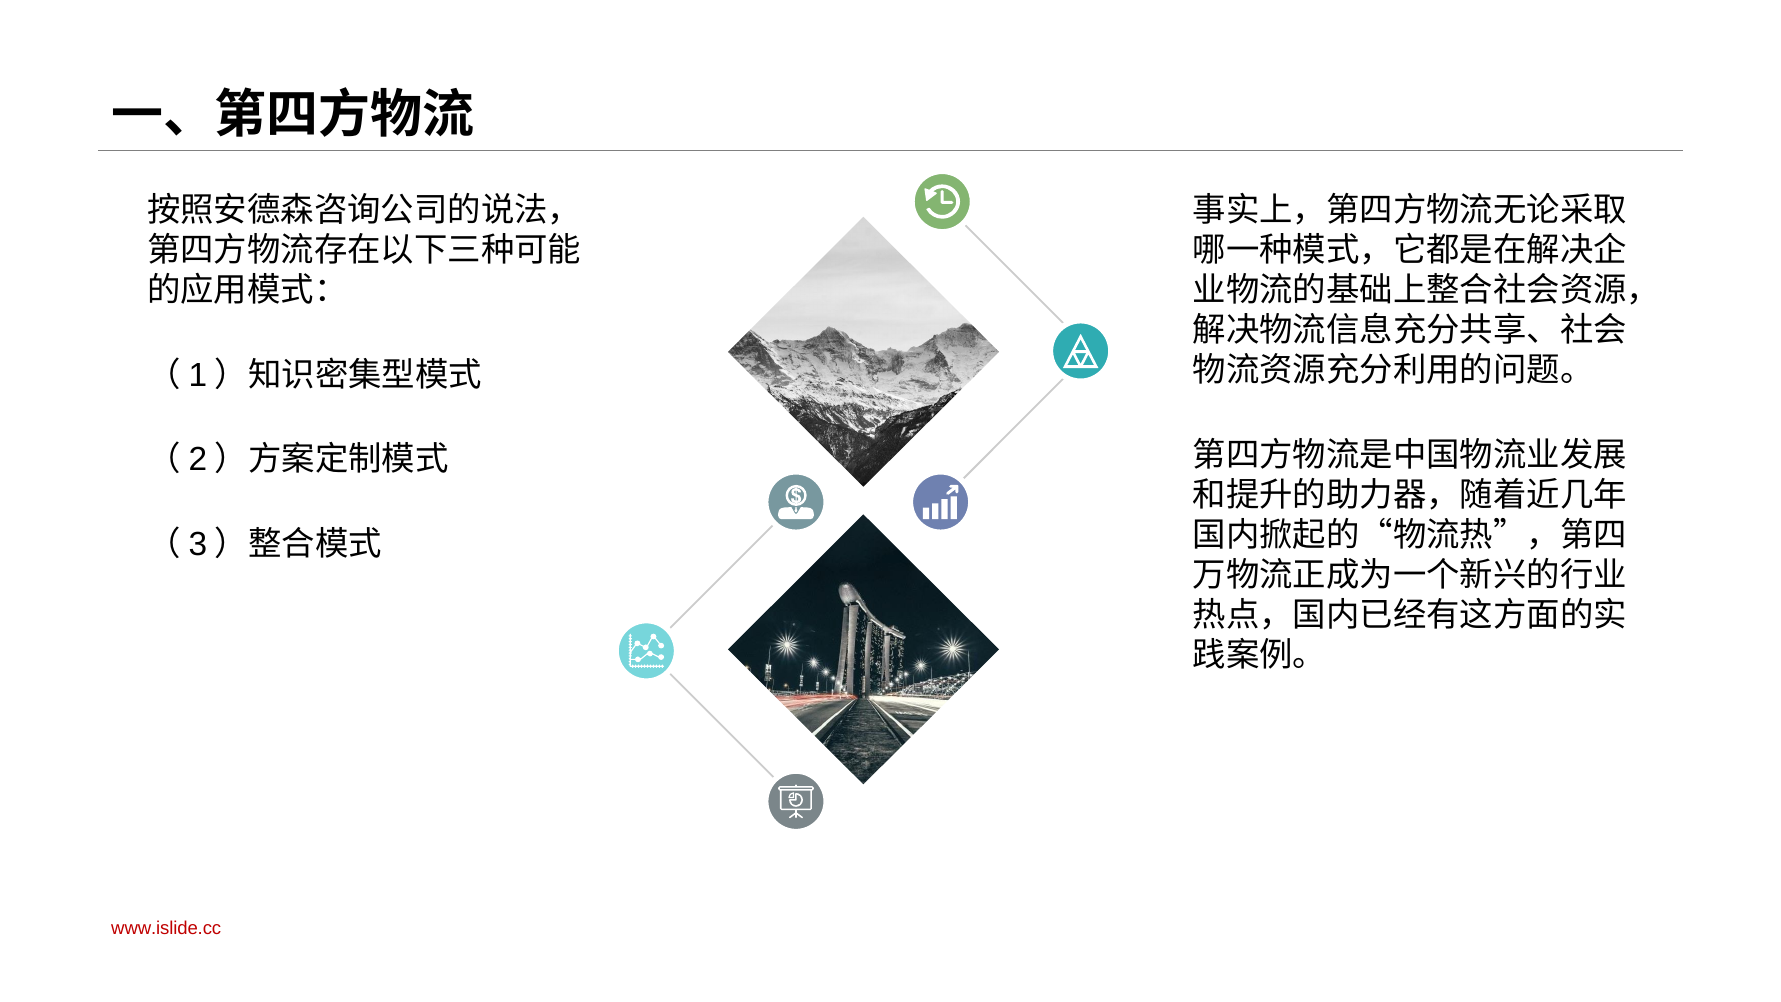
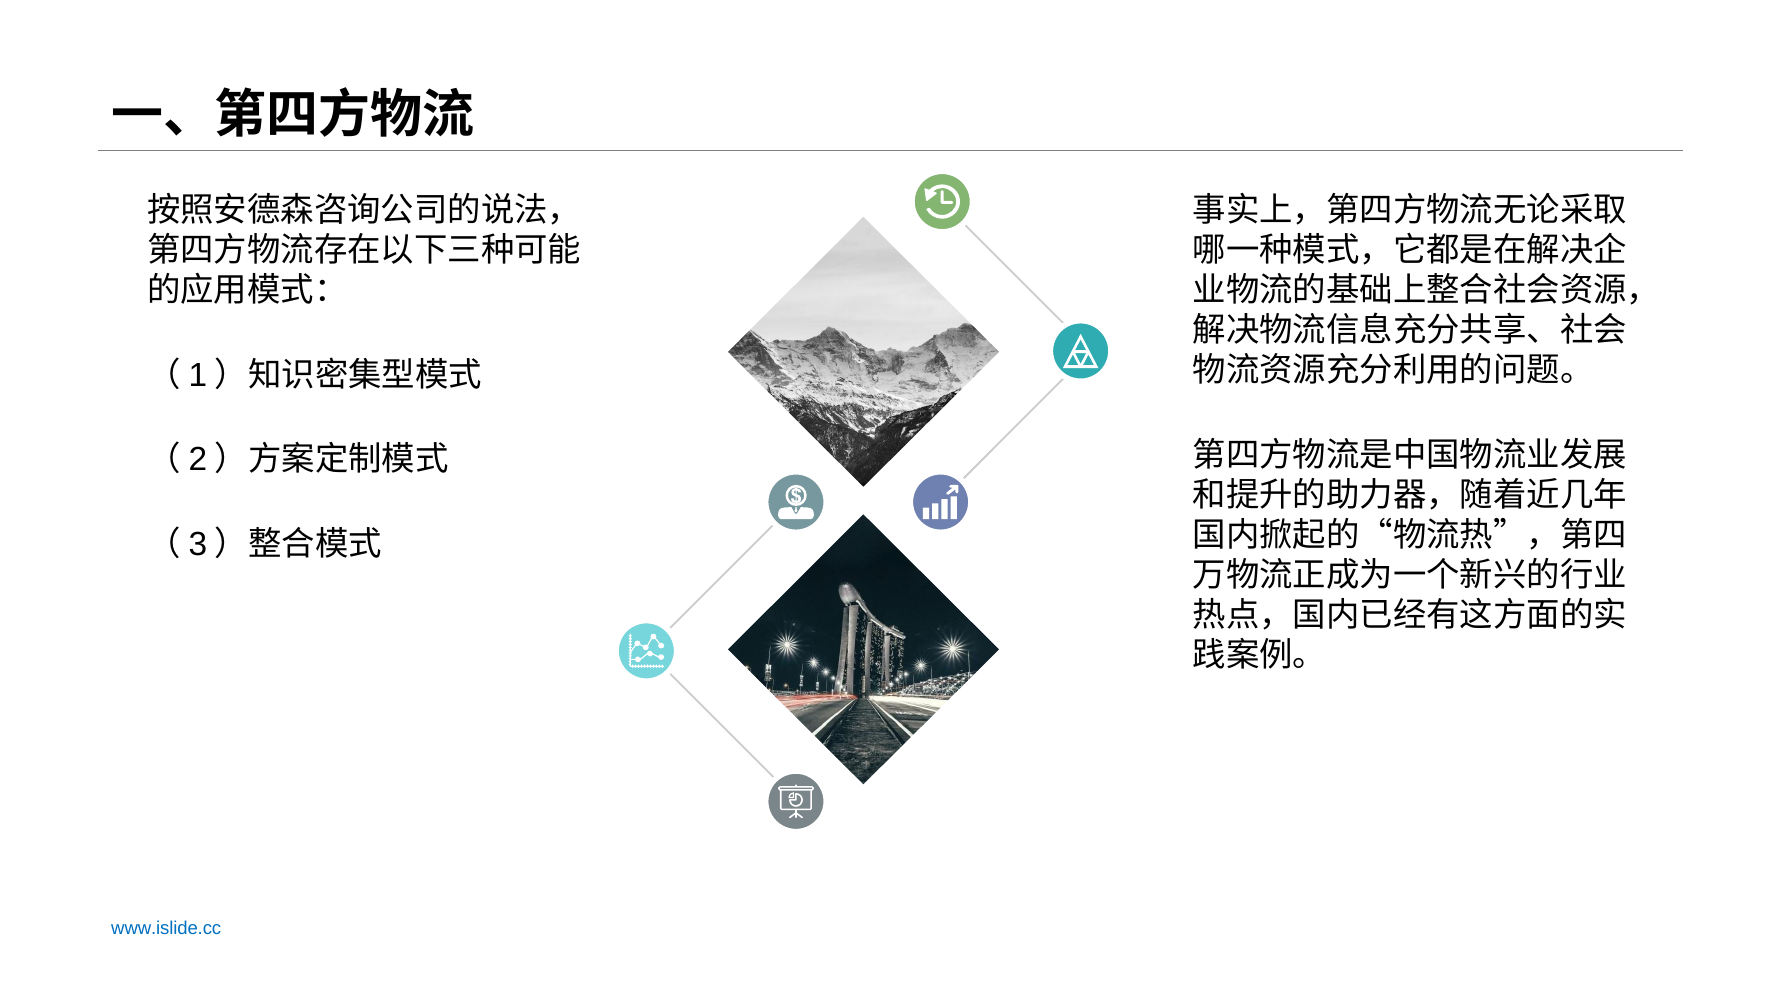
www.islide.cc colour: red -> blue (166, 928)
